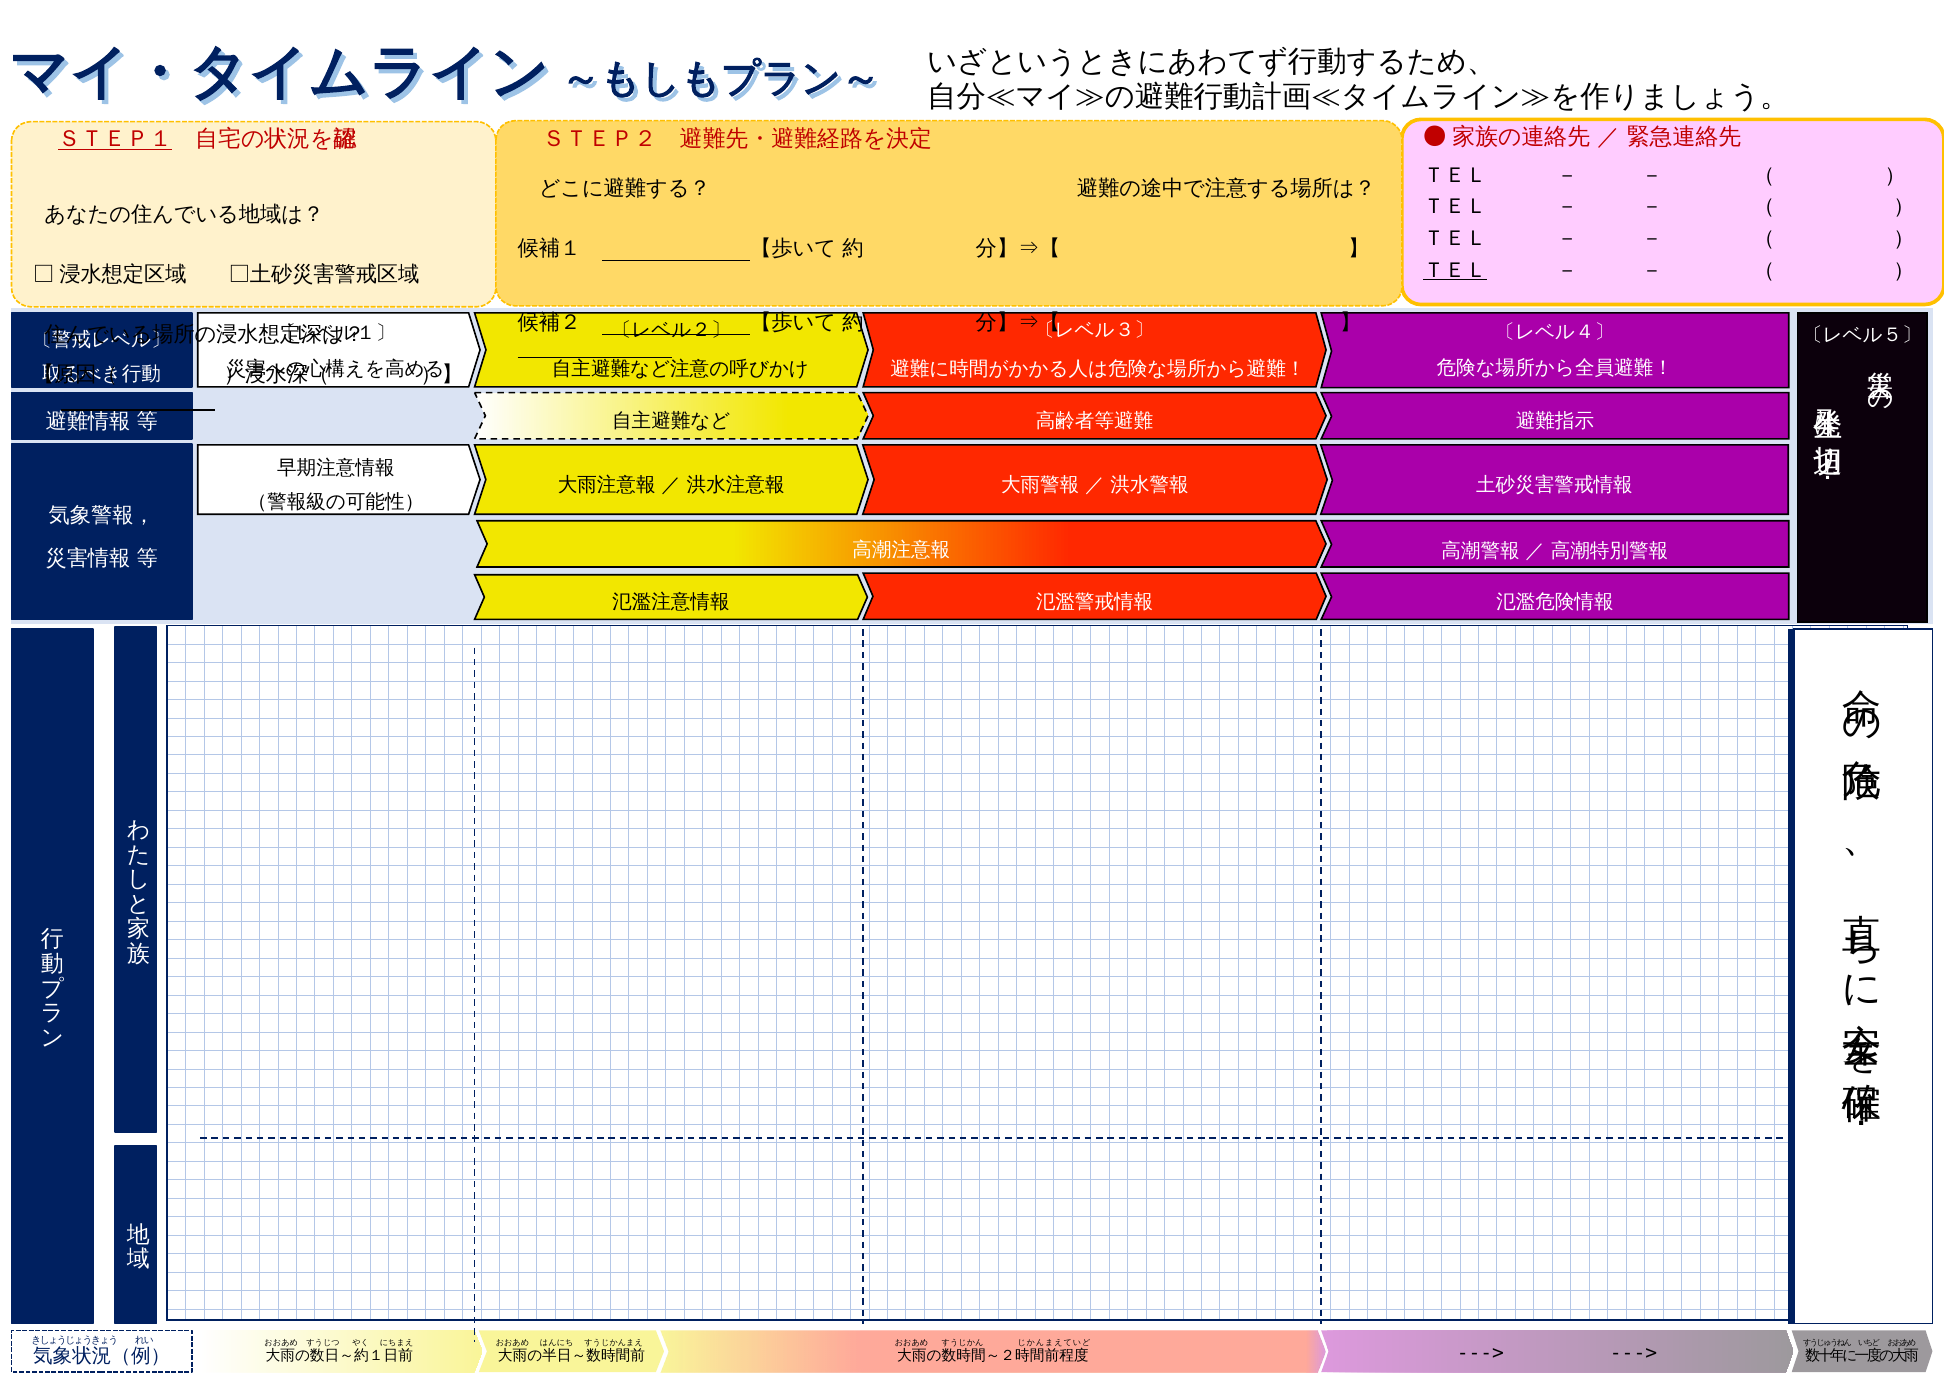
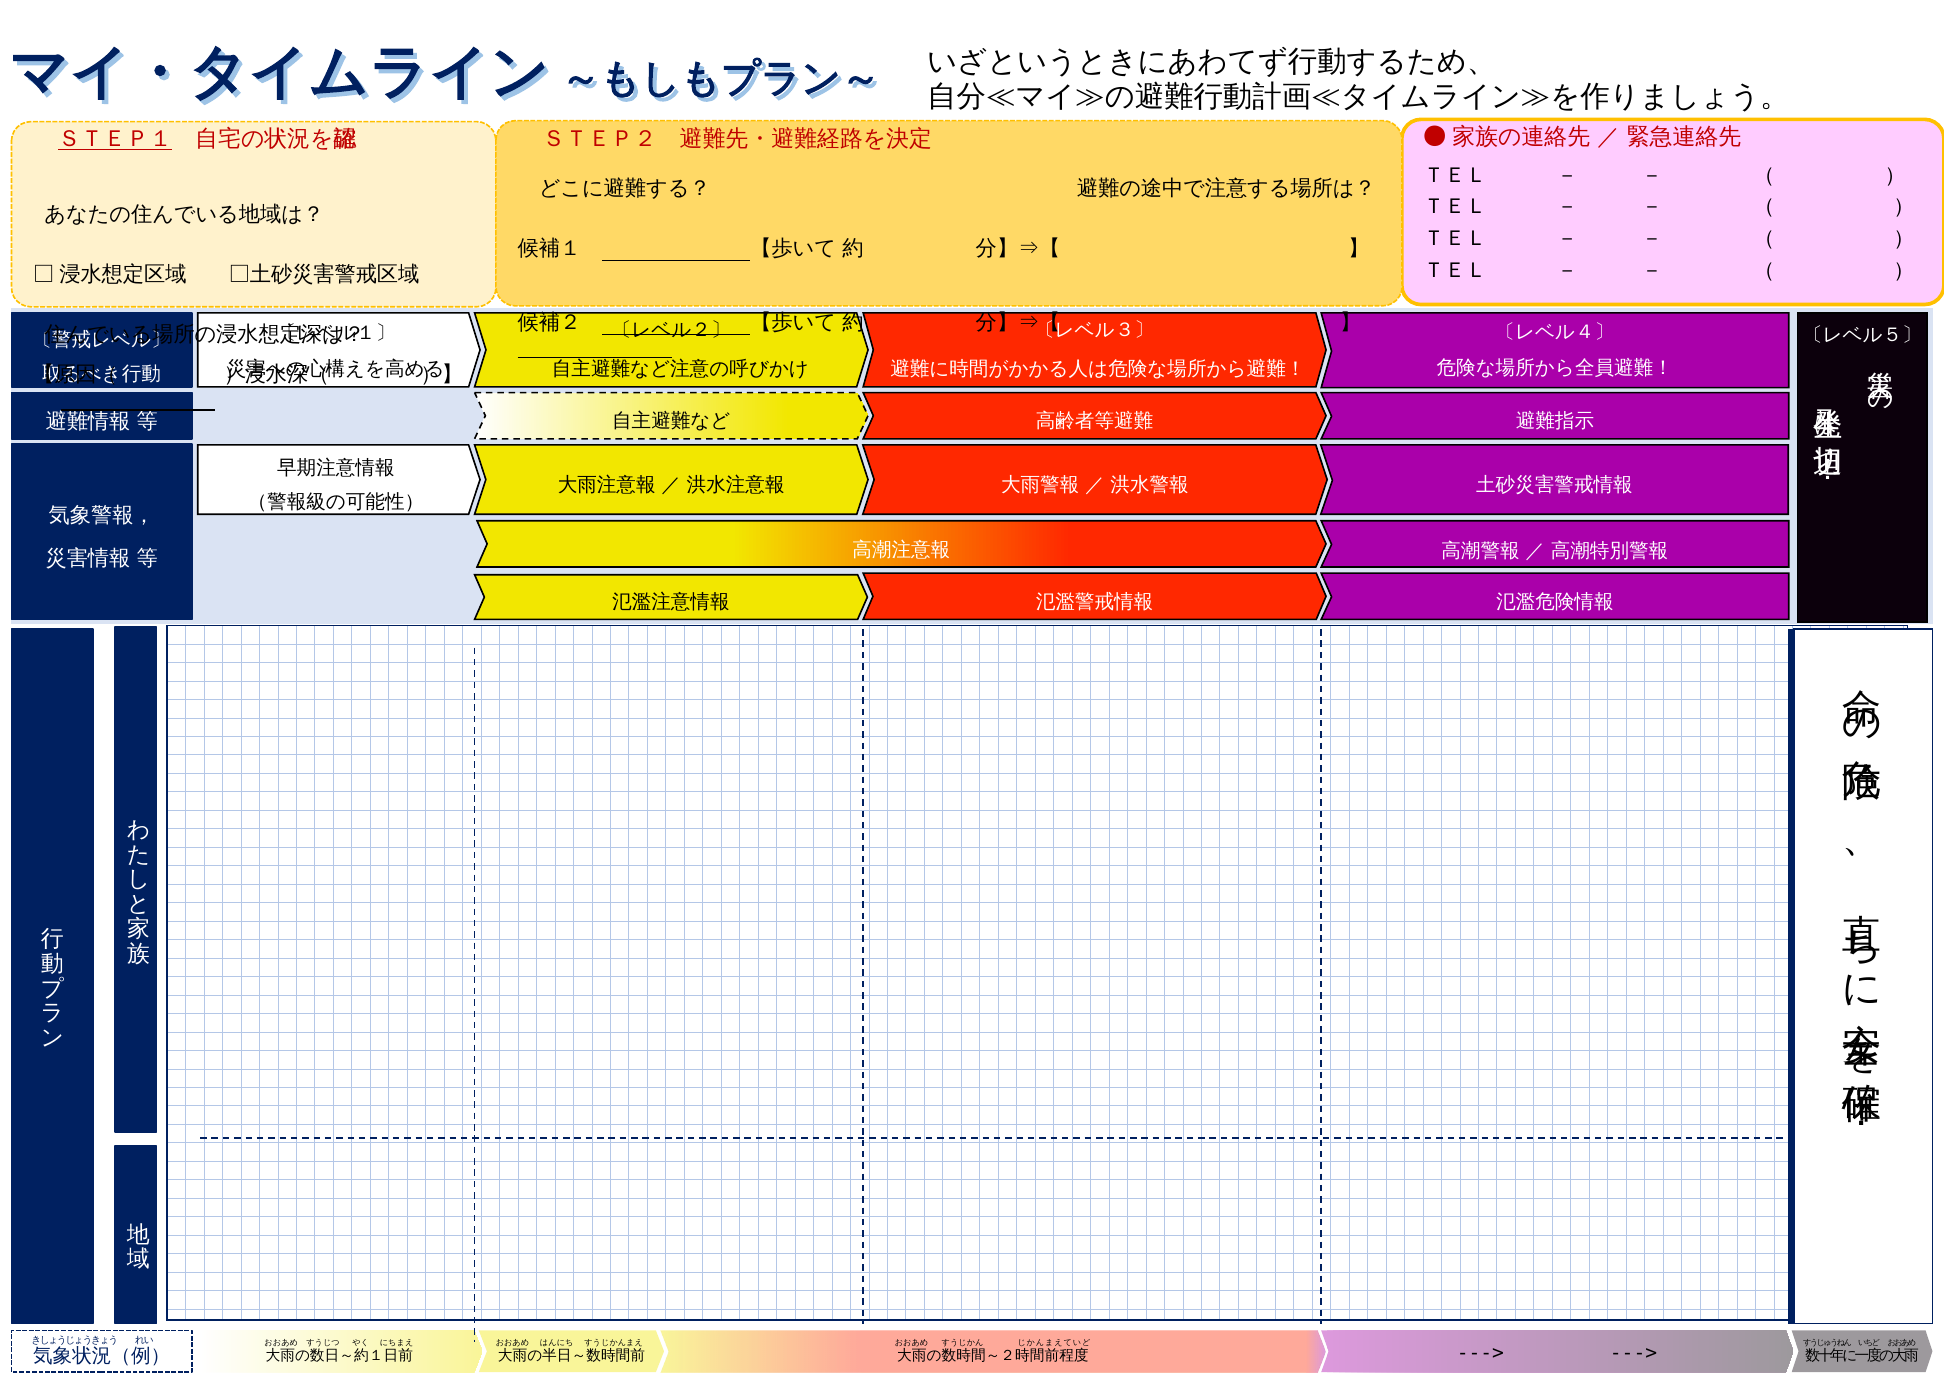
ＴＥＬ underline: present -> none (1455, 270)
